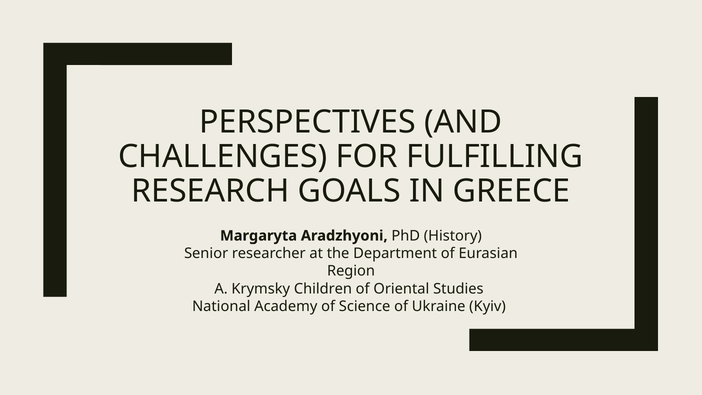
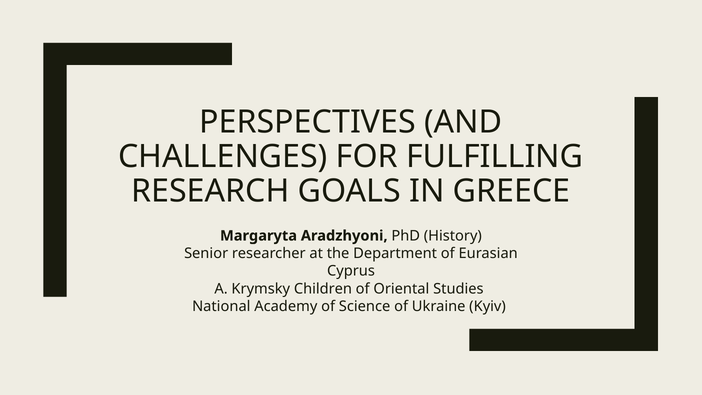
Region: Region -> Cyprus (351, 271)
